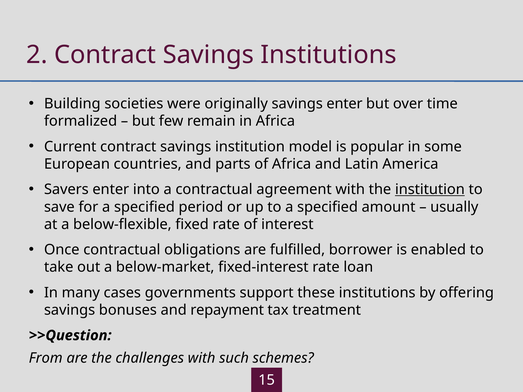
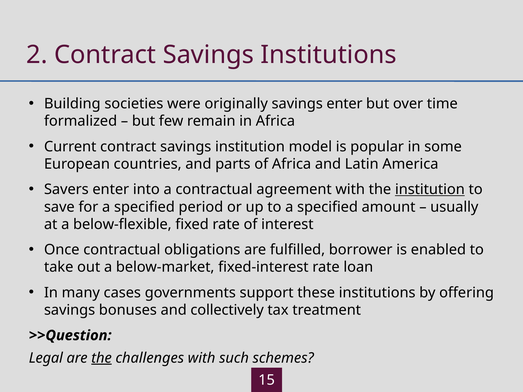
repayment: repayment -> collectively (227, 310)
From: From -> Legal (46, 358)
the underline: none -> present (102, 358)
